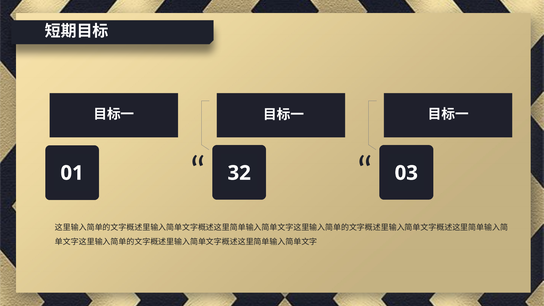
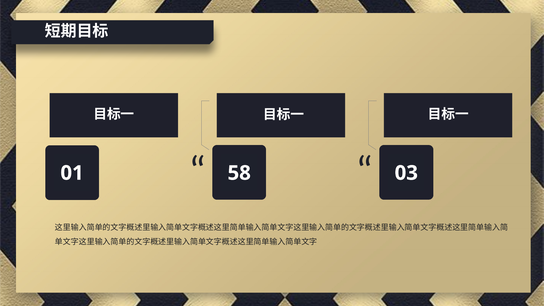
32: 32 -> 58 (239, 173)
